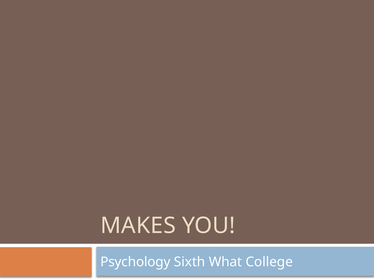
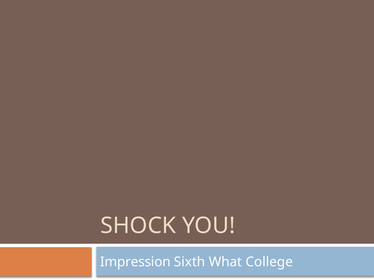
MAKES: MAKES -> SHOCK (138, 226)
Psychology: Psychology -> Impression (135, 262)
